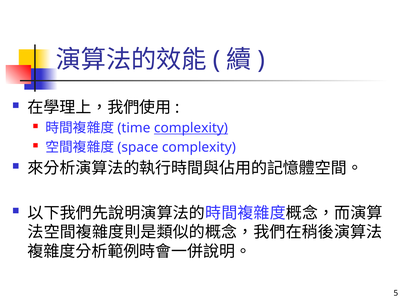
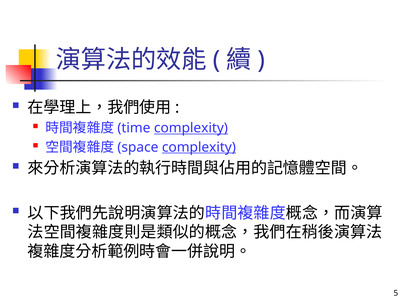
complexity underline: none -> present (199, 147)
